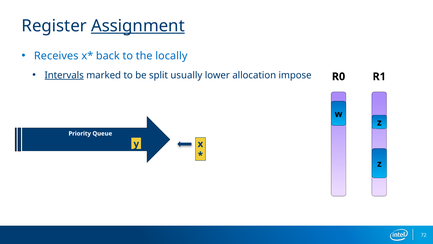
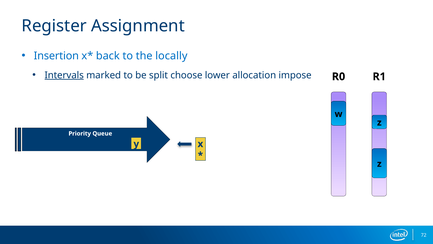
Assignment underline: present -> none (138, 26)
Receives: Receives -> Insertion (56, 56)
usually: usually -> choose (186, 75)
